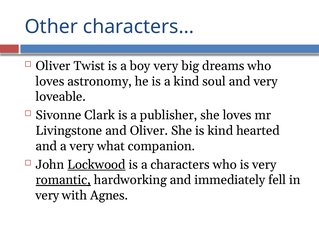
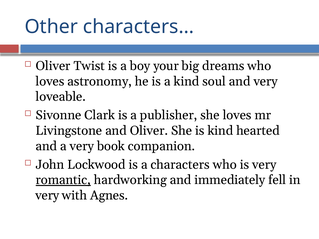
boy very: very -> your (166, 66)
what: what -> book (111, 146)
Lockwood underline: present -> none (96, 165)
